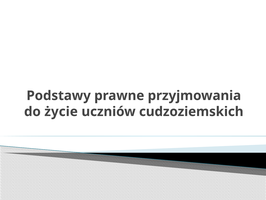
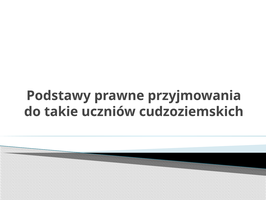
życie: życie -> takie (61, 111)
